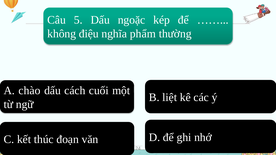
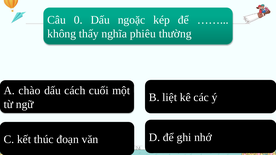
5: 5 -> 0 (78, 20)
điệu: điệu -> thấy (89, 34)
phẩm: phẩm -> phiêu (143, 34)
